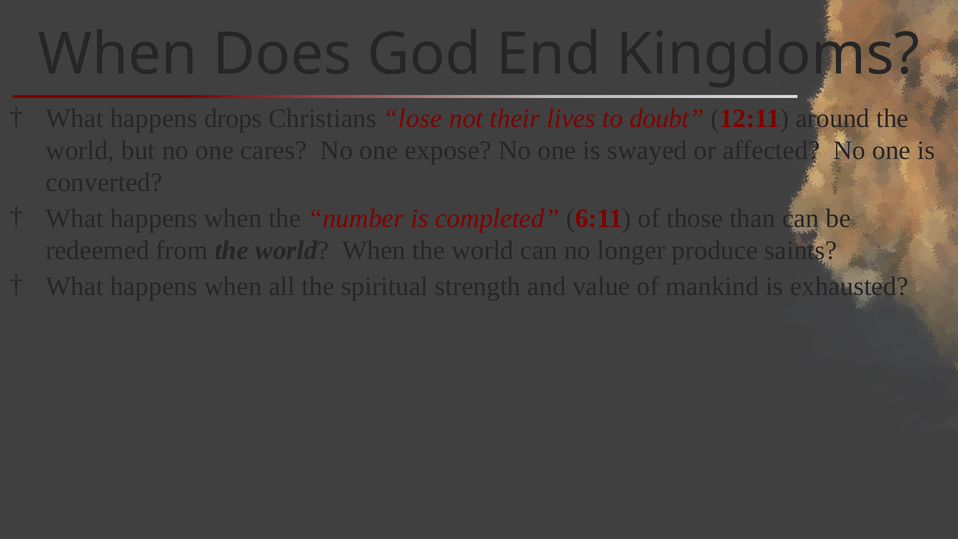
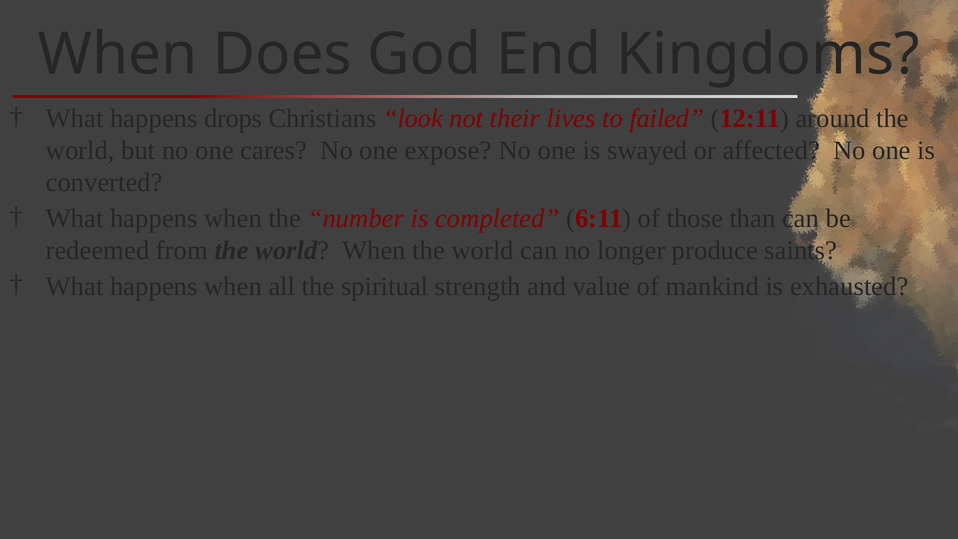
lose: lose -> look (413, 118)
doubt: doubt -> failed (667, 118)
